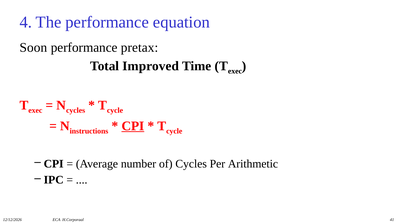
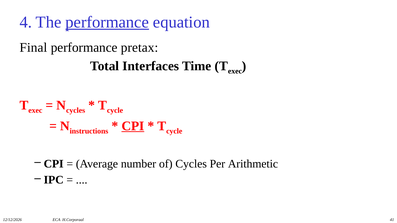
performance underline: none -> present (107, 22)
Soon: Soon -> Final (33, 48)
Improved: Improved -> Interfaces (151, 66)
